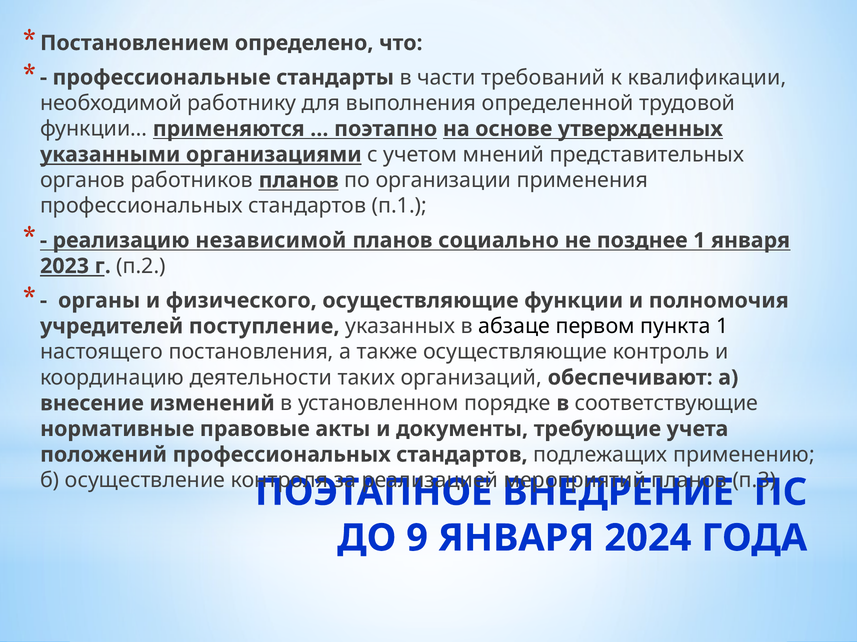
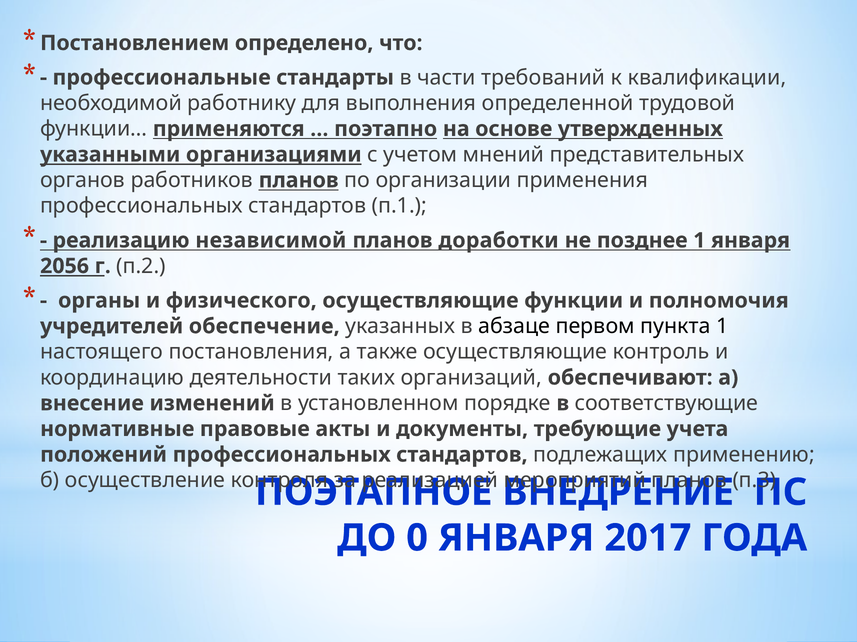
социально: социально -> доработки (499, 241)
2023: 2023 -> 2056 (65, 266)
поступление: поступление -> обеспечение (264, 327)
9: 9 -> 0 (417, 539)
2024: 2024 -> 2017 (648, 539)
